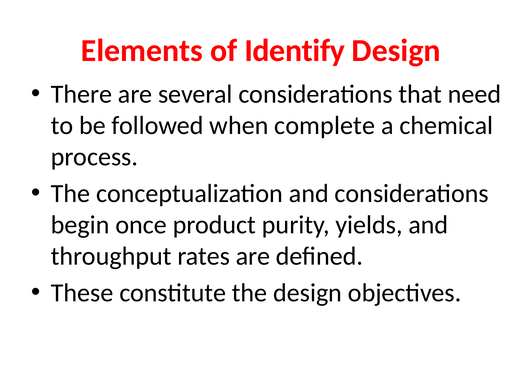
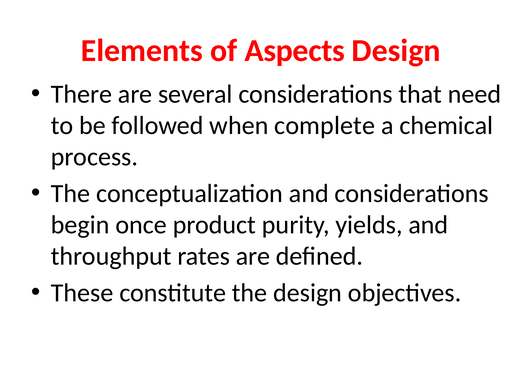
Identify: Identify -> Aspects (295, 51)
